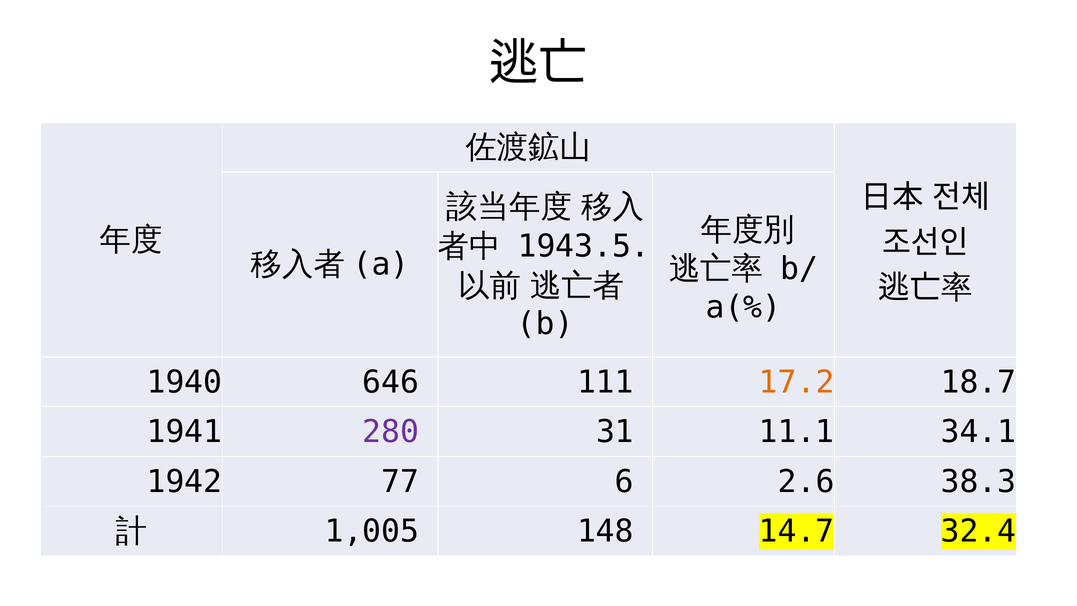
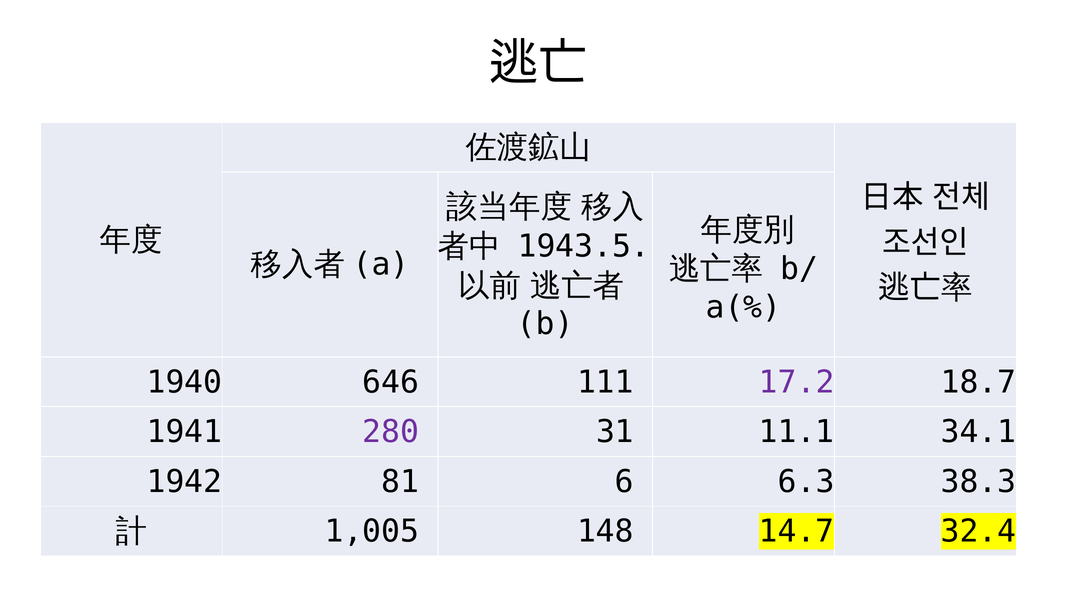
17.2 colour: orange -> purple (797, 382)
77: 77 -> 81 (400, 482)
2.6: 2.6 -> 6.3 (806, 482)
